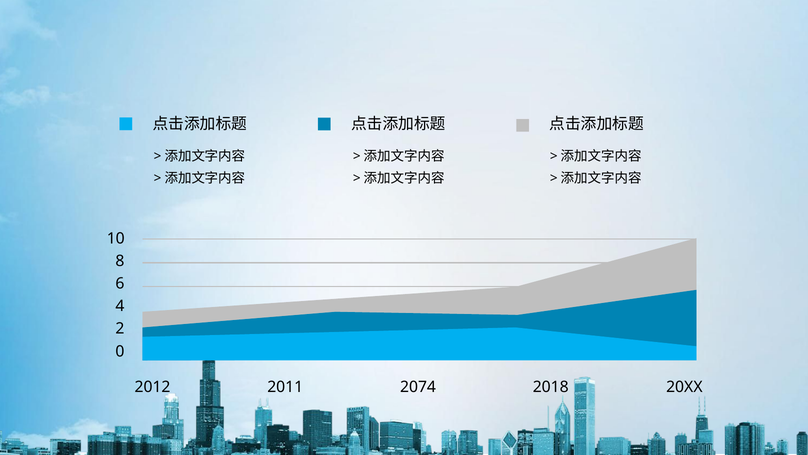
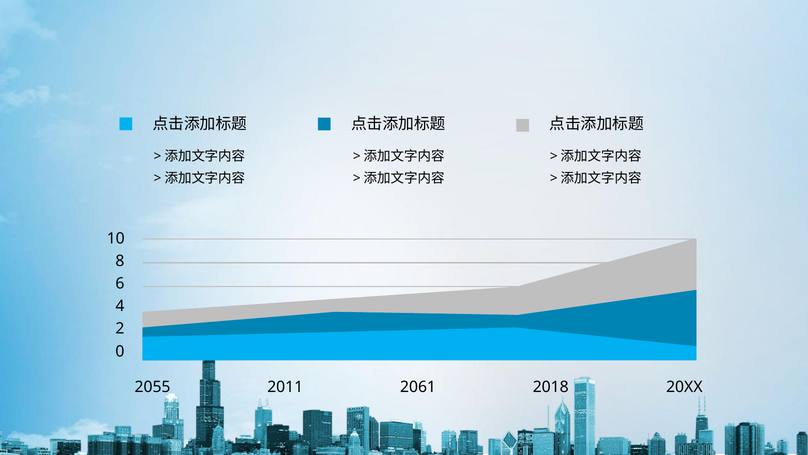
2012: 2012 -> 2055 (153, 387)
2074: 2074 -> 2061 (418, 387)
